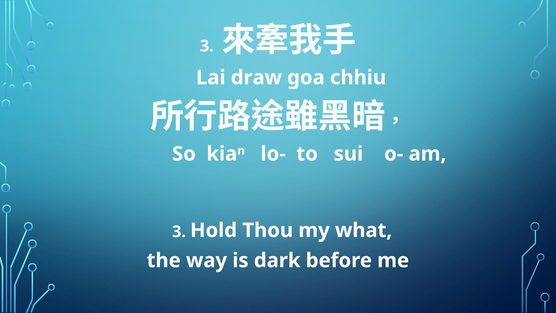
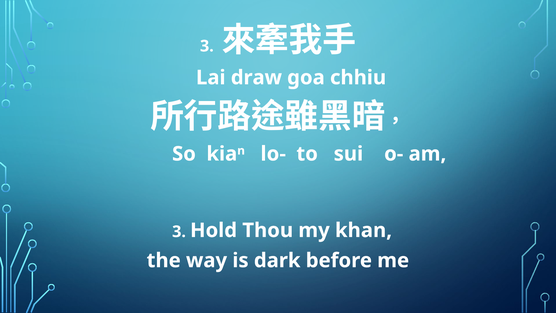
what: what -> khan (364, 230)
